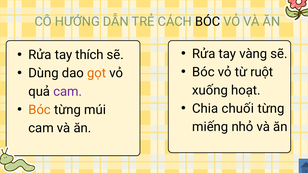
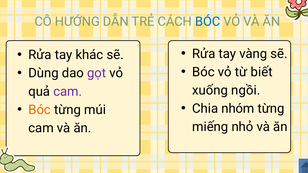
BÓC colour: black -> blue (208, 22)
thích: thích -> khác (89, 55)
ruột: ruột -> biết (262, 72)
gọt colour: orange -> purple (97, 73)
hoạt: hoạt -> ngồi (246, 90)
chuối: chuối -> nhóm (238, 109)
